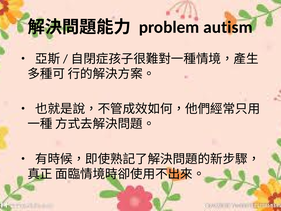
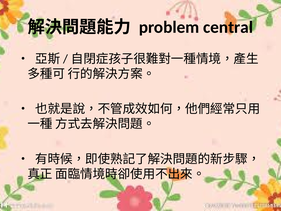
autism: autism -> central (228, 27)
